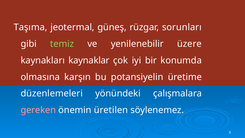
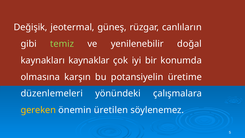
Taşıma: Taşıma -> Değişik (31, 27)
sorunları: sorunları -> canlıların (182, 27)
üzere: üzere -> doğal (189, 44)
gereken colour: pink -> yellow (38, 110)
